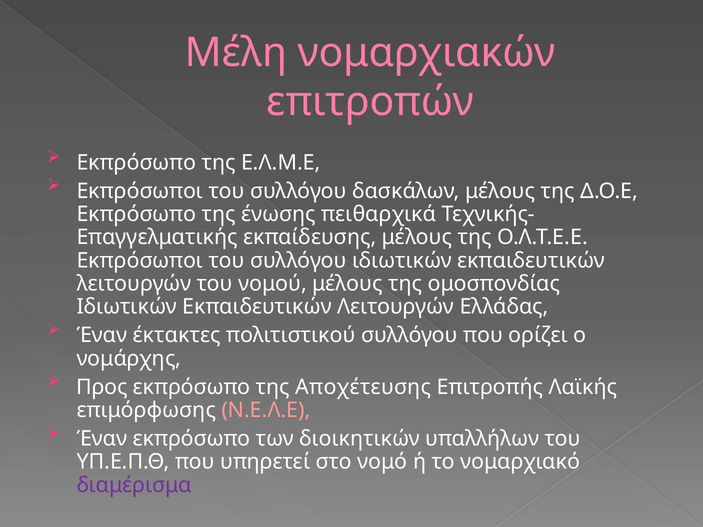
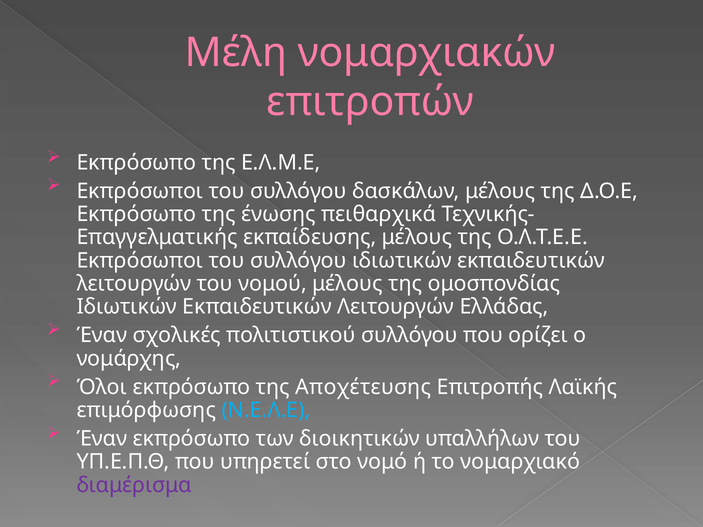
έκτακτες: έκτακτες -> σχολικές (177, 335)
Προς: Προς -> Όλοι (102, 387)
Ν.Ε.Λ.Ε colour: pink -> light blue (266, 410)
